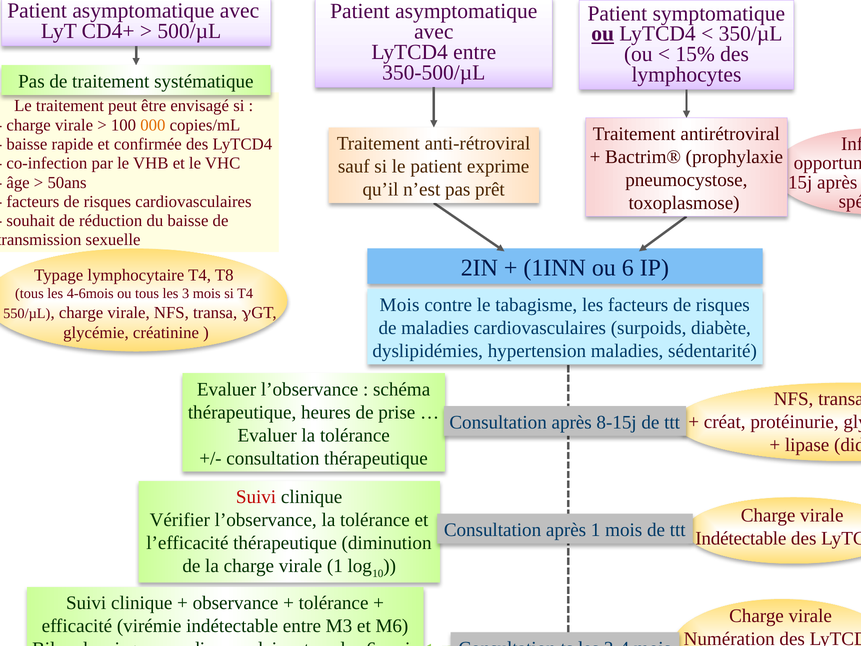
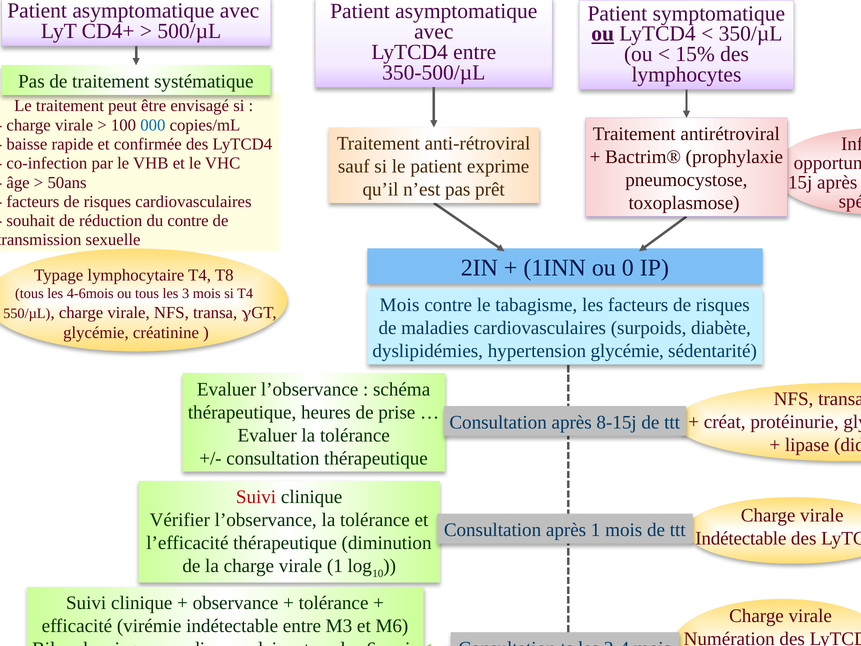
000 colour: orange -> blue (153, 125)
du baisse: baisse -> contre (188, 221)
ou 6: 6 -> 0 (628, 268)
hypertension maladies: maladies -> glycémie (627, 351)
